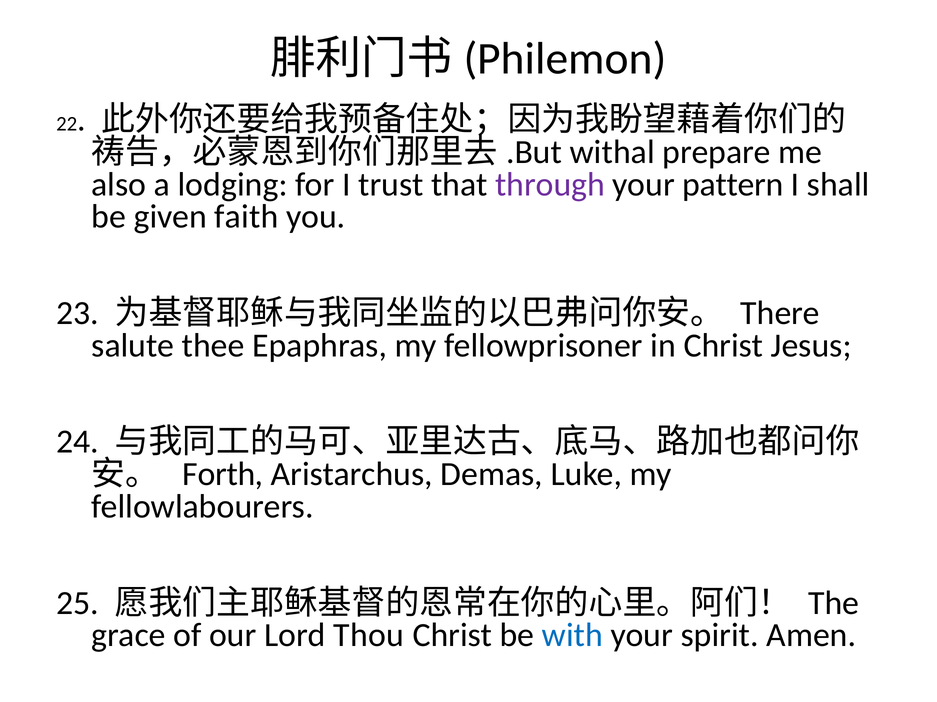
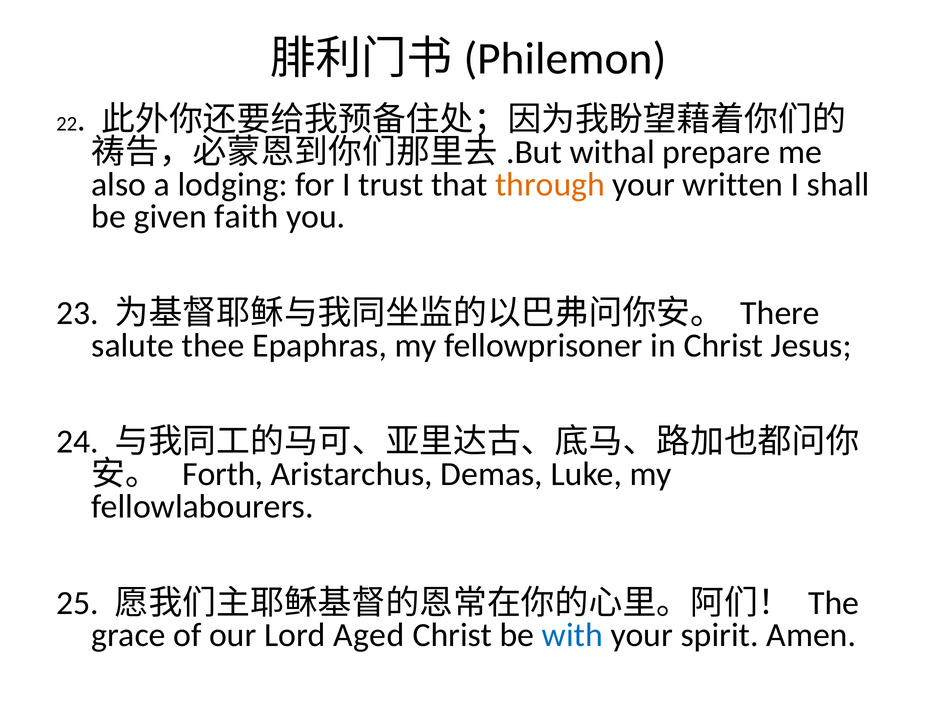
through colour: purple -> orange (550, 185)
pattern: pattern -> written (733, 185)
Thou: Thou -> Aged (369, 636)
